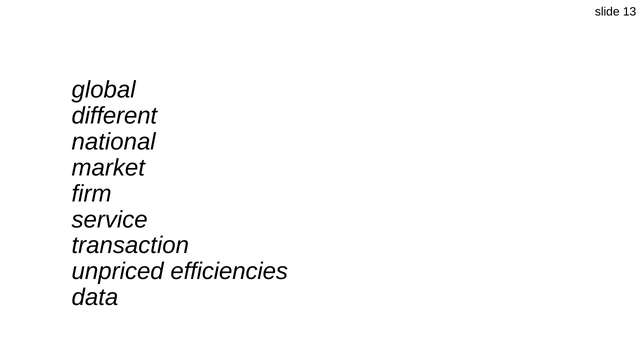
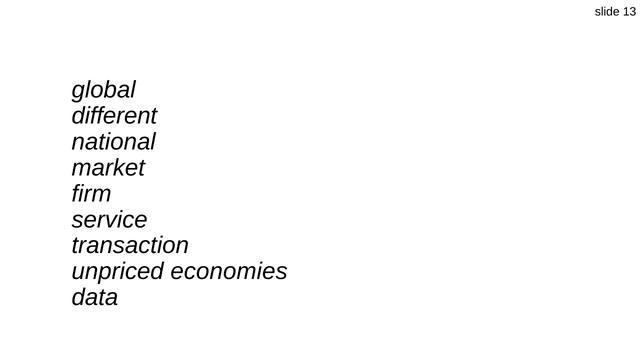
efficiencies: efficiencies -> economies (229, 272)
